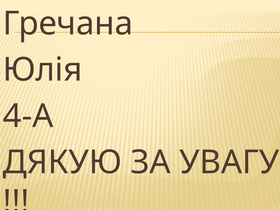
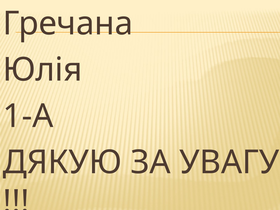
4-А: 4-А -> 1-А (28, 116)
